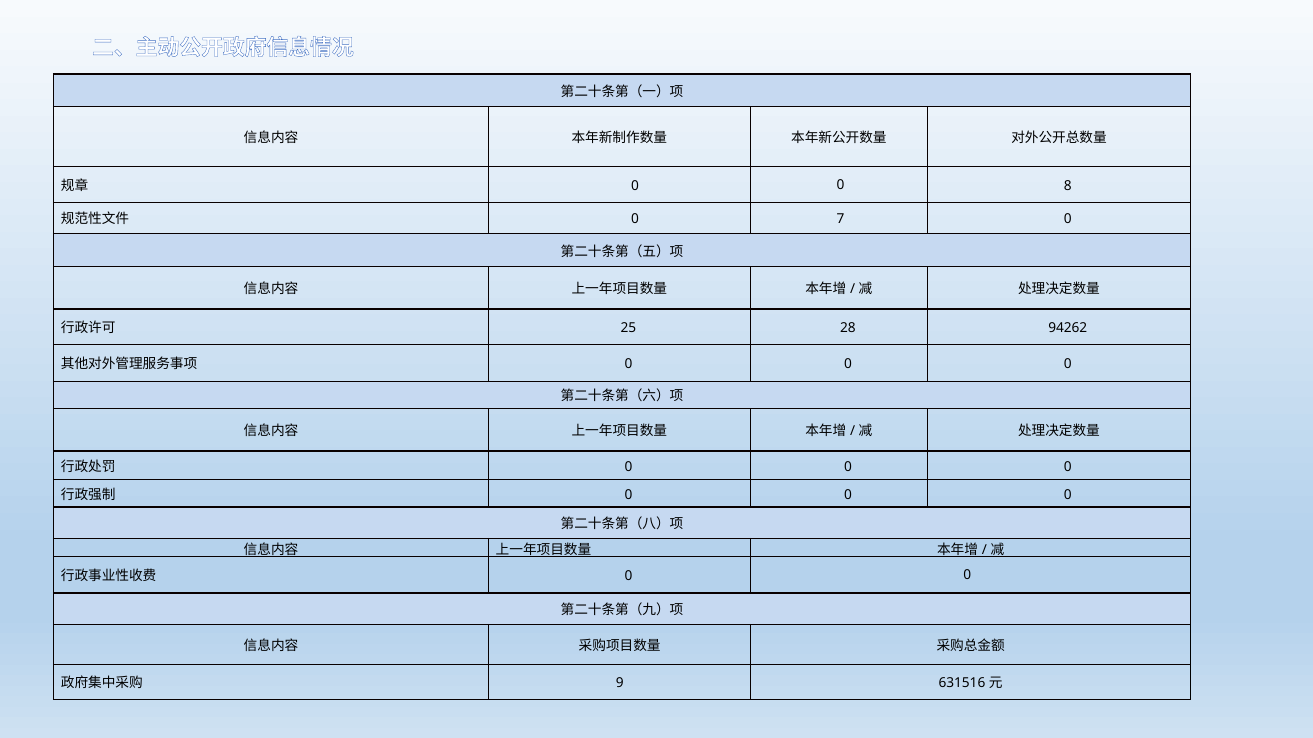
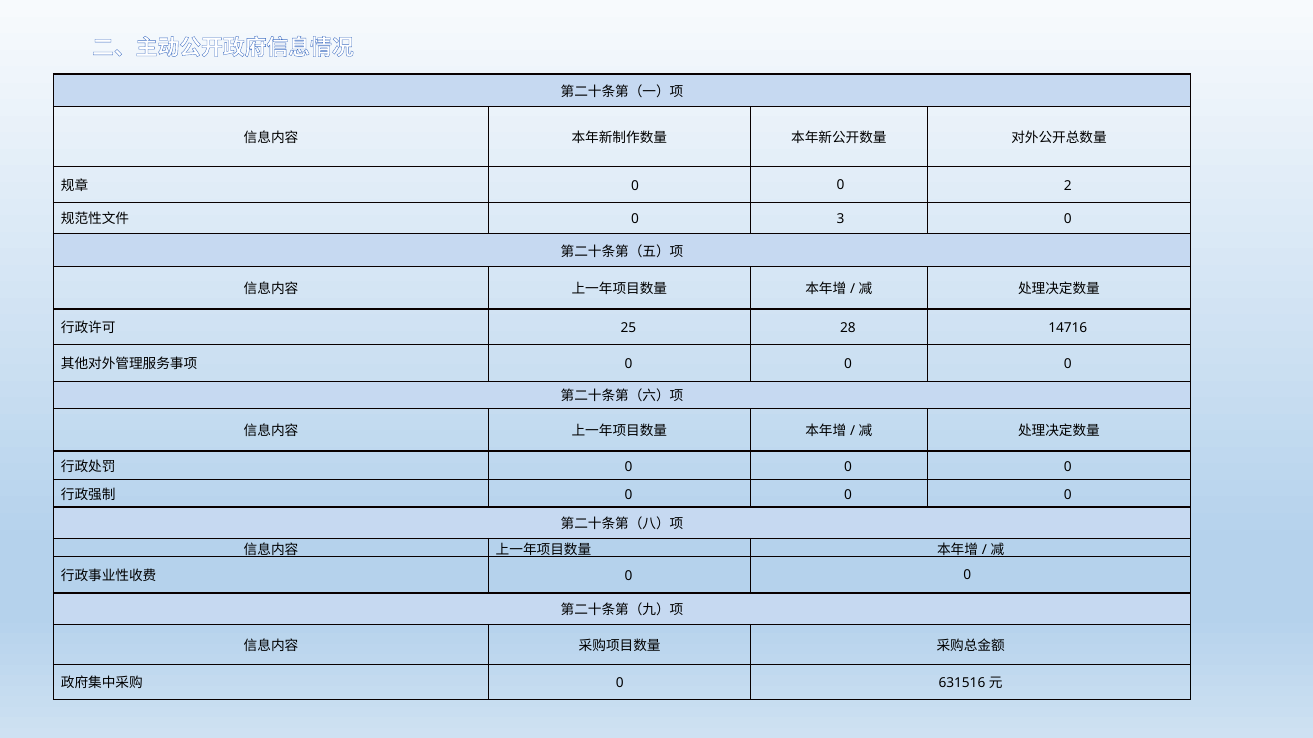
8: 8 -> 2 (1068, 186)
7: 7 -> 3 (841, 219)
94262: 94262 -> 14716 (1068, 328)
9: 9 -> 0 (620, 683)
